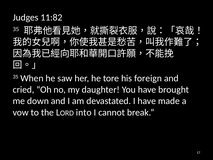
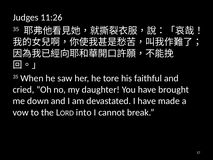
11:82: 11:82 -> 11:26 (52, 18)
foreign: foreign -> faithful (148, 78)
